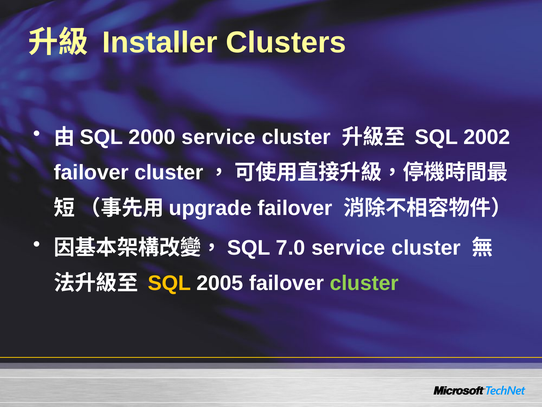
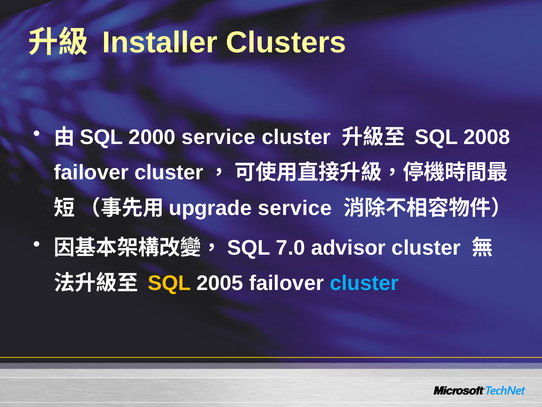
2002: 2002 -> 2008 (487, 137)
failover: failover -> service (295, 208)
7.0 service: service -> advisor (348, 248)
cluster colour: light green -> light blue (364, 283)
